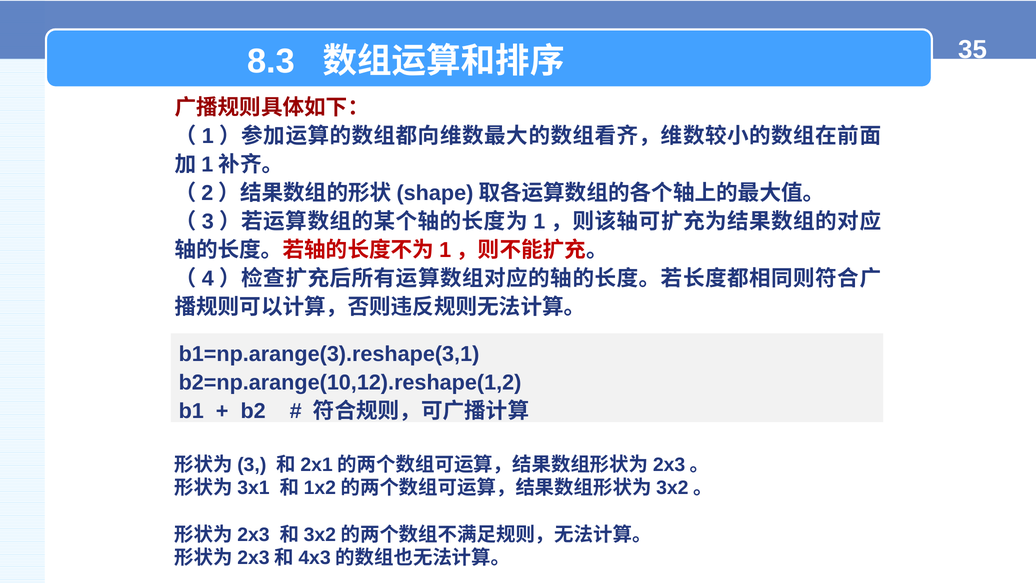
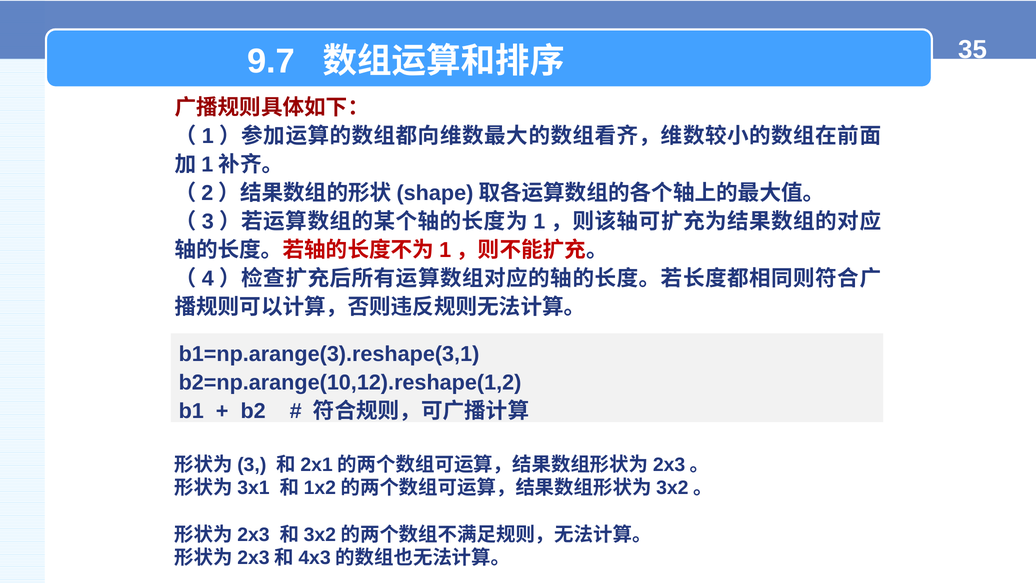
8.3: 8.3 -> 9.7 (271, 61)
